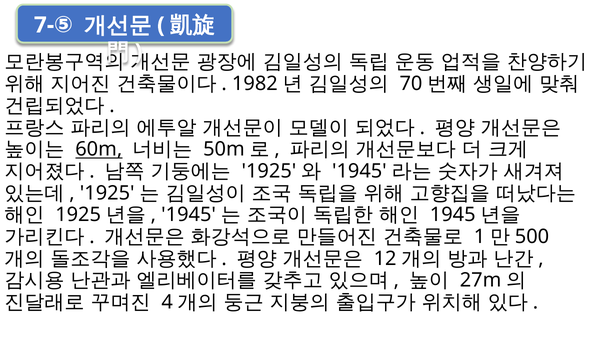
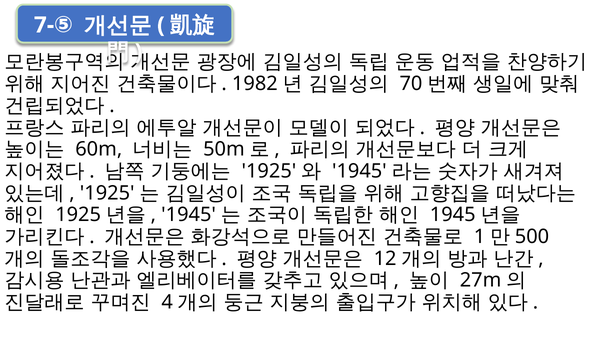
60m underline: present -> none (99, 149)
